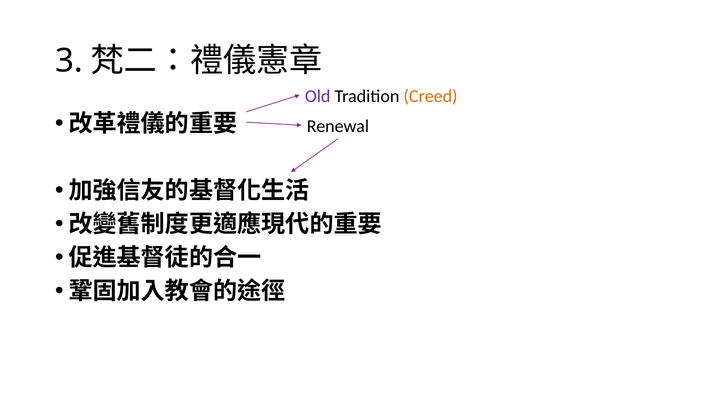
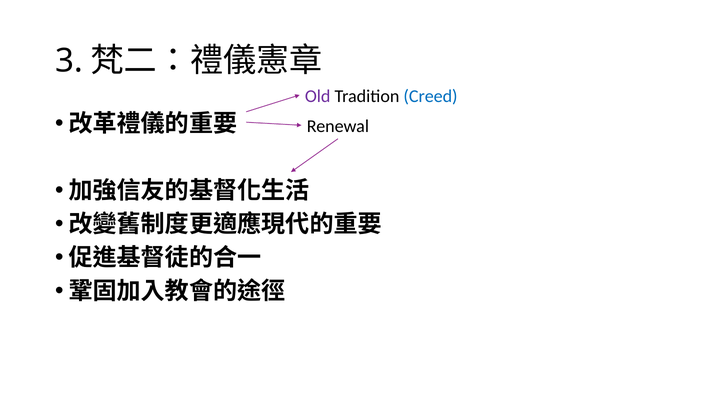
Creed colour: orange -> blue (431, 96)
